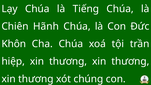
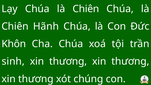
Lạy Chúa là Tiếng: Tiếng -> Chiên (86, 9)
hiệp: hiệp -> sinh (13, 61)
